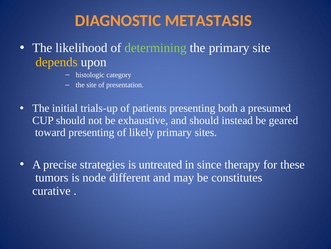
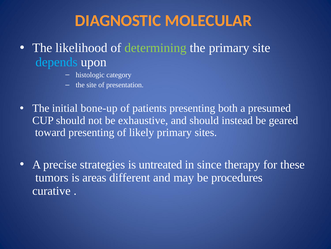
METASTASIS: METASTASIS -> MOLECULAR (208, 21)
depends colour: yellow -> light blue (57, 62)
trials-up: trials-up -> bone-up (99, 108)
node: node -> areas (94, 177)
constitutes: constitutes -> procedures (237, 177)
